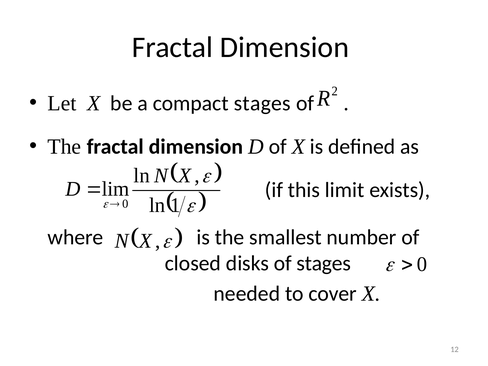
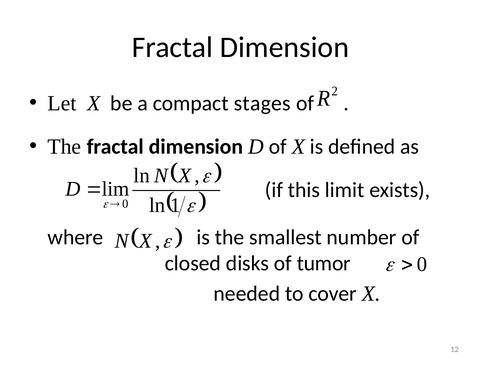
of stages: stages -> tumor (324, 263)
